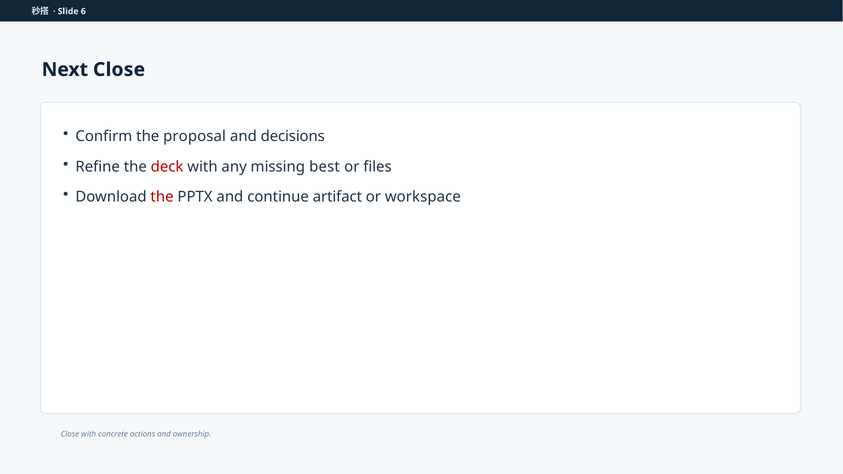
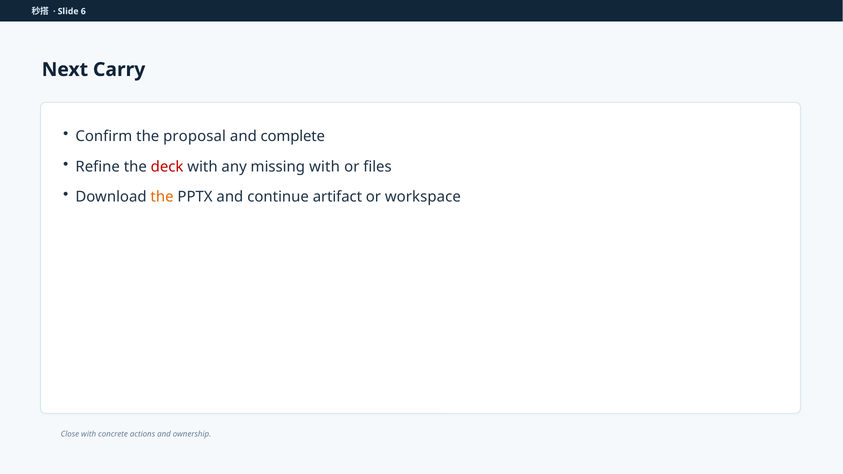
Next Close: Close -> Carry (119, 70)
decisions: decisions -> complete (293, 136)
missing best: best -> with (325, 167)
the colour: red -> orange (162, 197)
